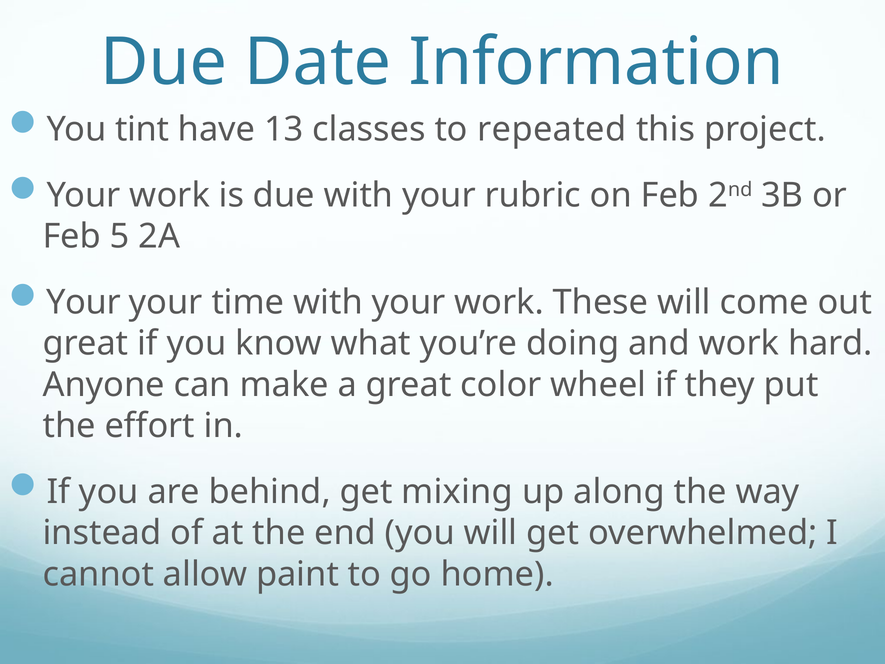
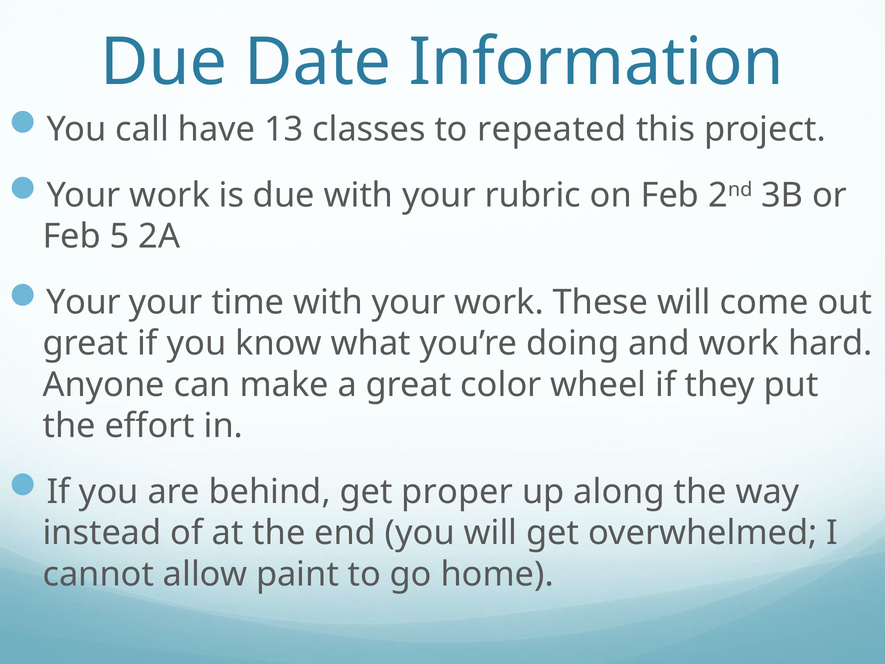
tint: tint -> call (142, 129)
mixing: mixing -> proper (457, 492)
